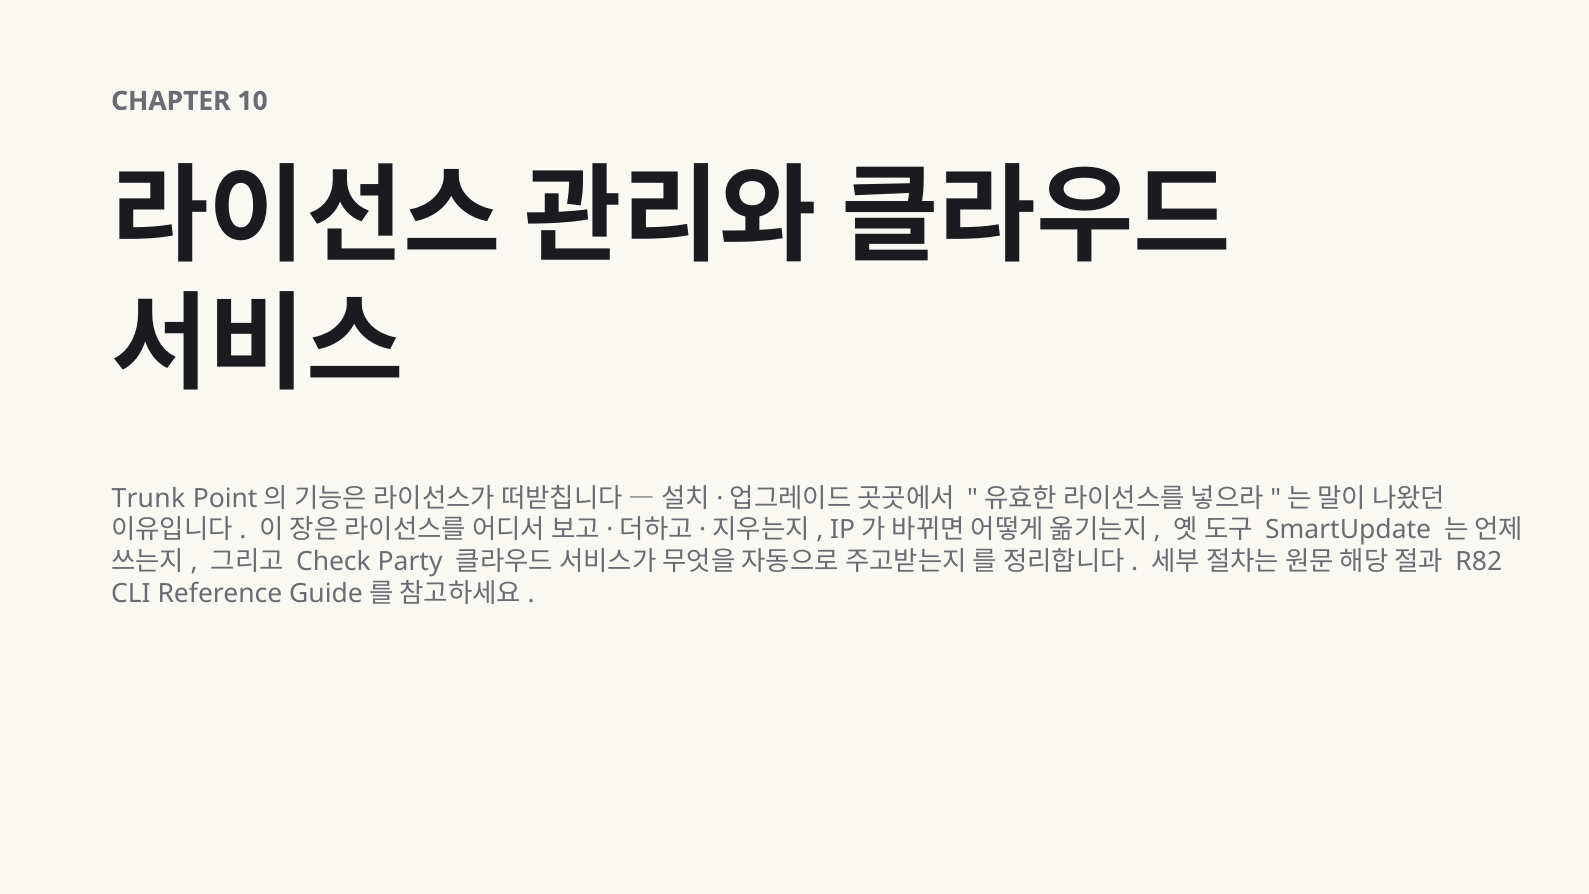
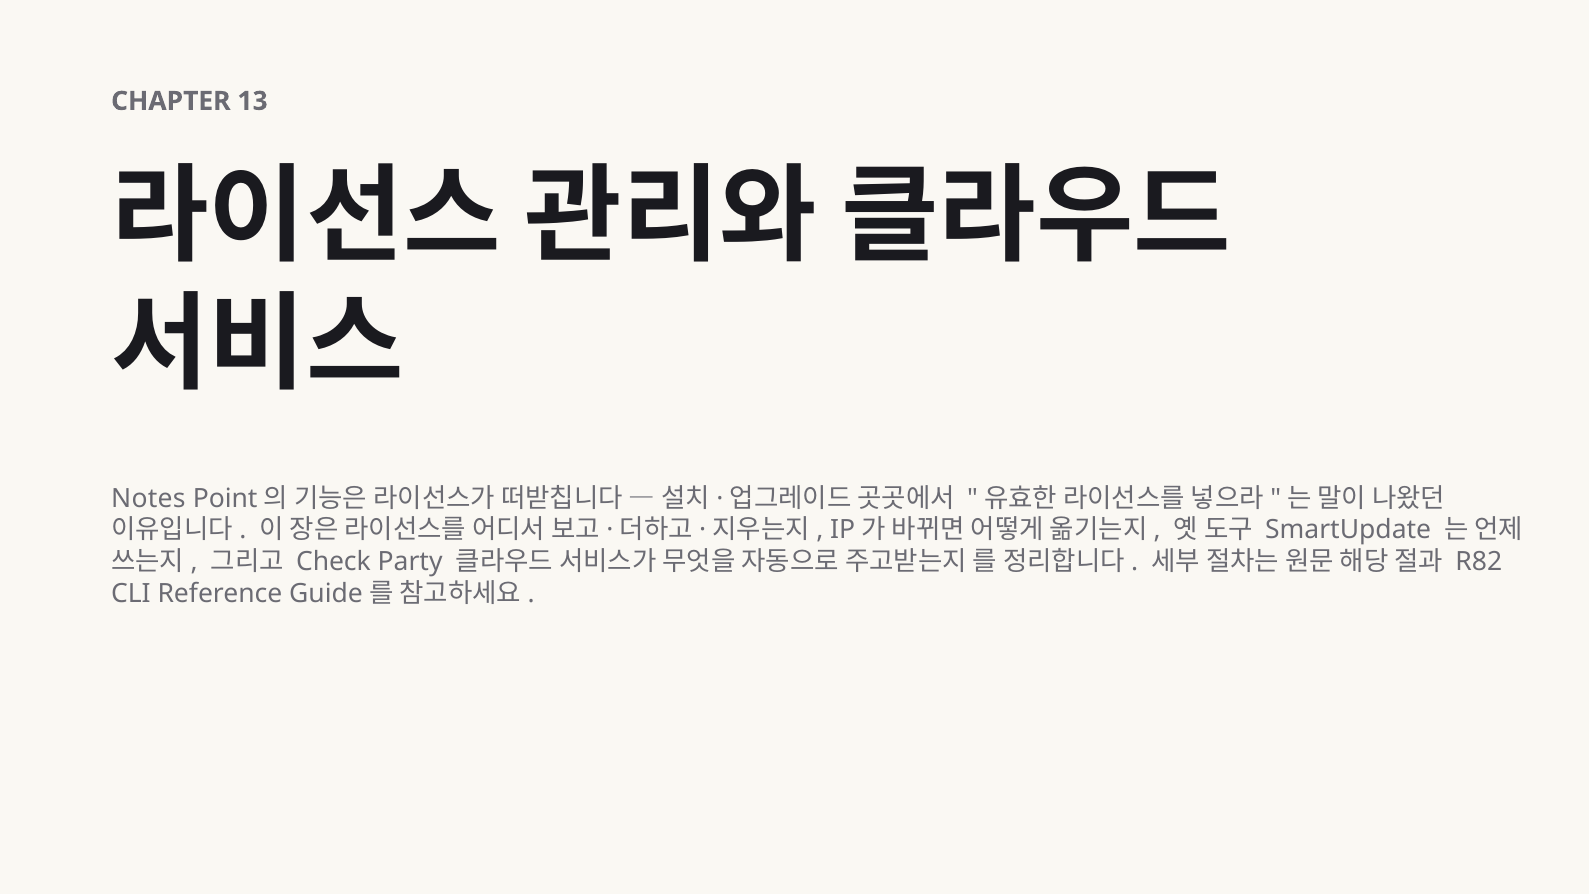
10: 10 -> 13 (253, 101)
Trunk: Trunk -> Notes (148, 498)
